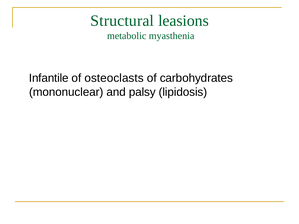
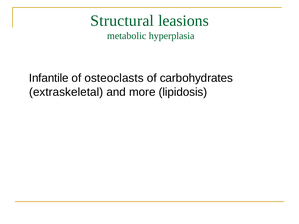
myasthenia: myasthenia -> hyperplasia (172, 36)
mononuclear: mononuclear -> extraskeletal (66, 92)
palsy: palsy -> more (142, 92)
